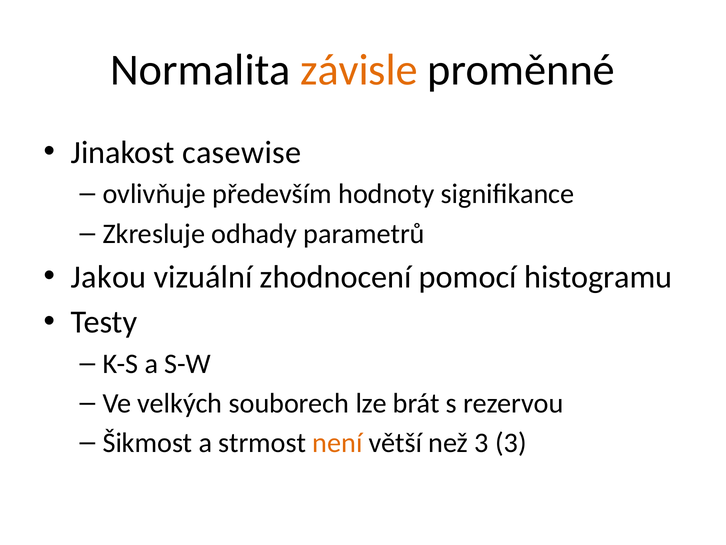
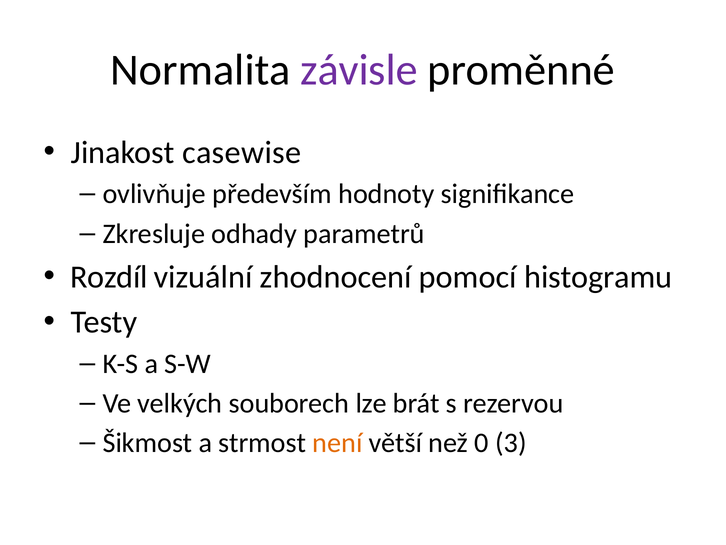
závisle colour: orange -> purple (359, 70)
Jakou: Jakou -> Rozdíl (109, 277)
než 3: 3 -> 0 (482, 443)
